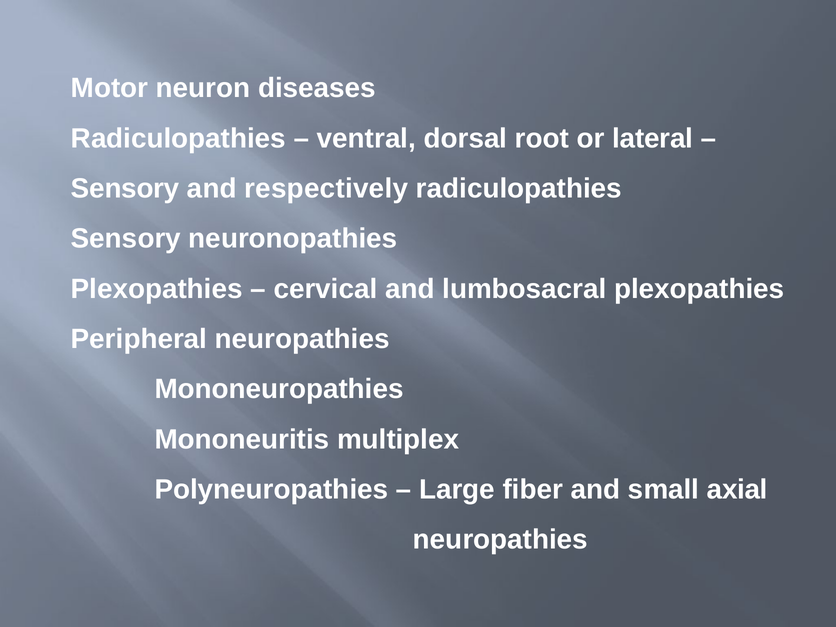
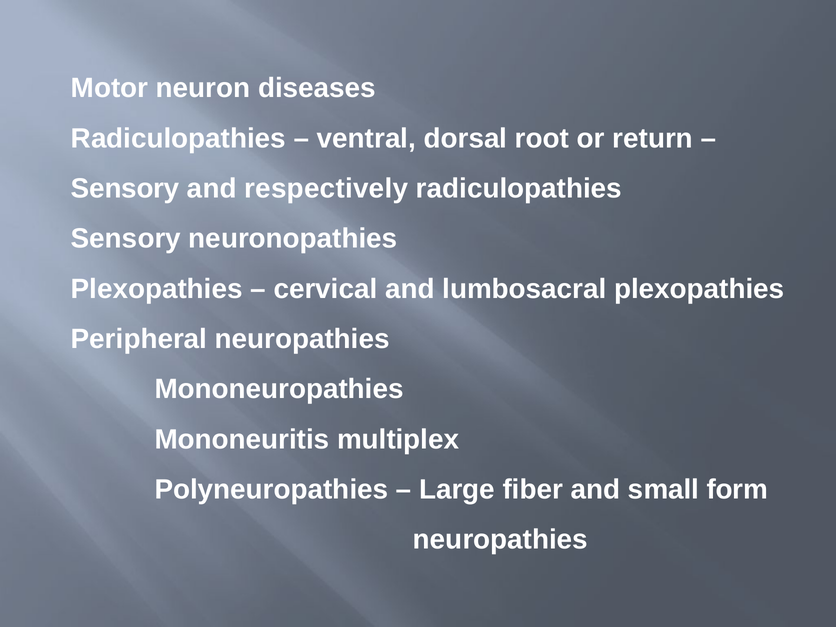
lateral: lateral -> return (653, 138)
axial: axial -> form (737, 490)
